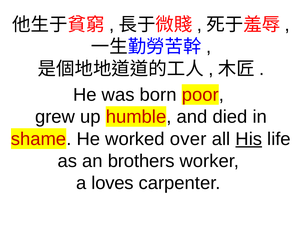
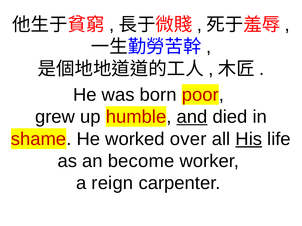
and underline: none -> present (192, 117)
brothers: brothers -> become (141, 161)
loves: loves -> reign (112, 184)
